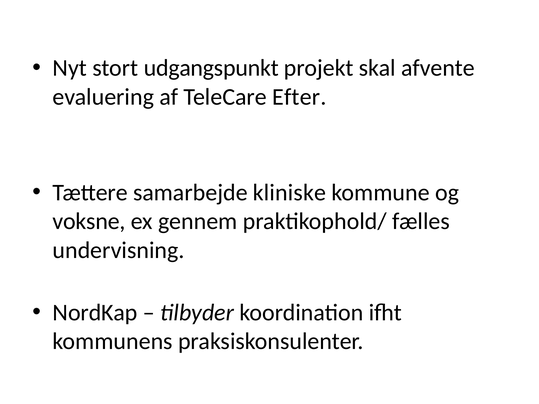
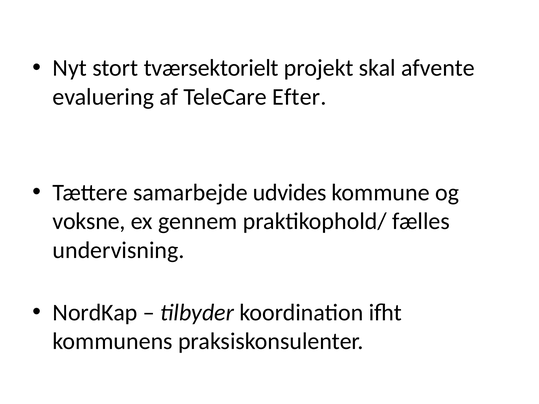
udgangspunkt: udgangspunkt -> tværsektorielt (211, 68)
kliniske: kliniske -> udvides (290, 193)
